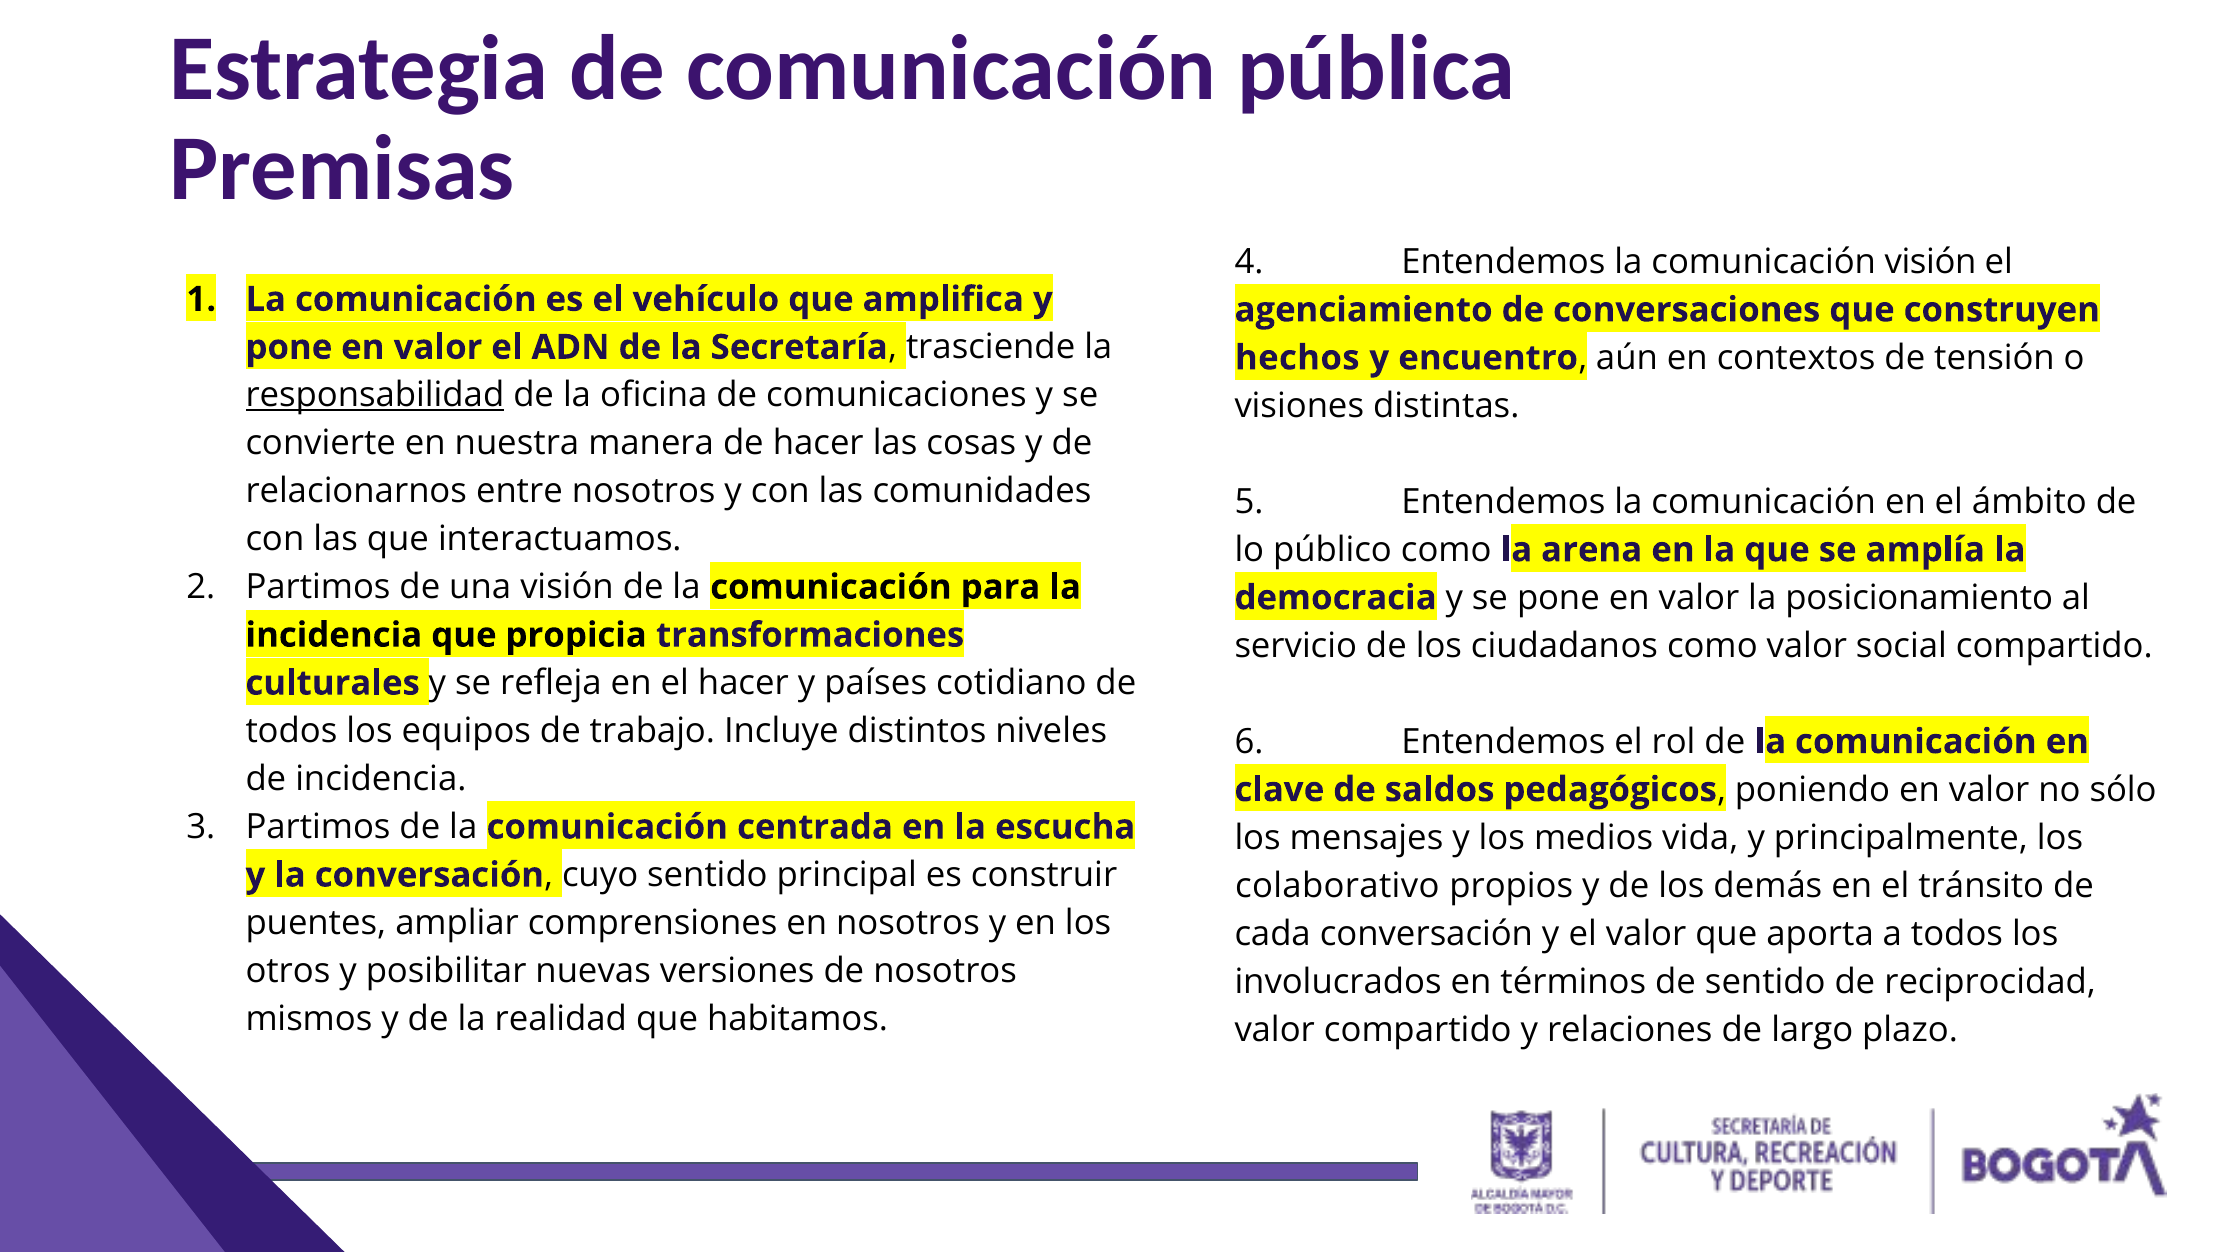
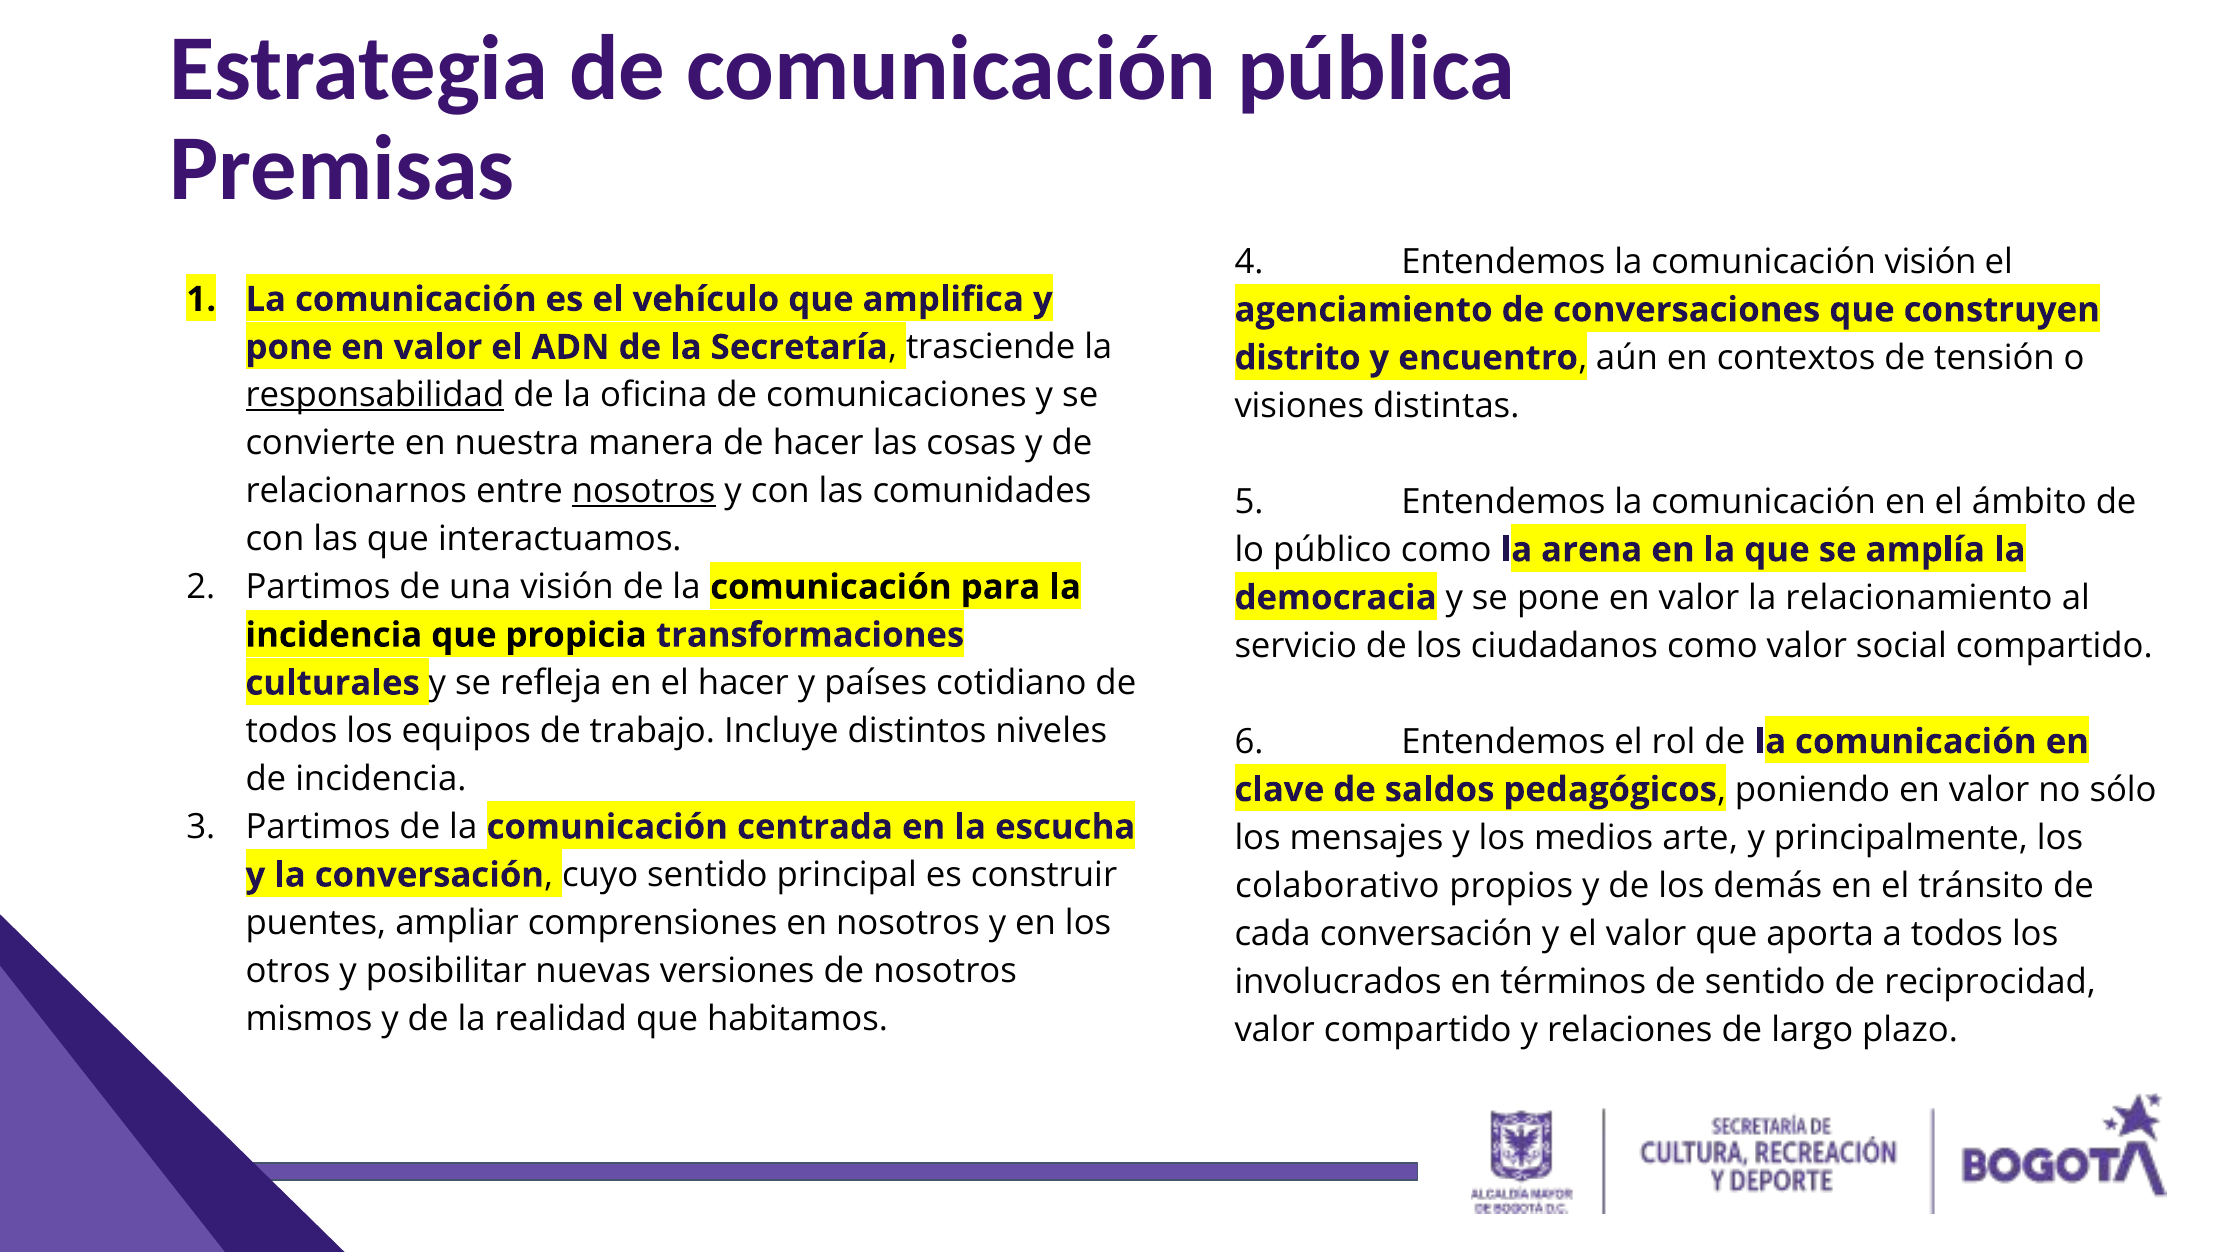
hechos: hechos -> distrito (1298, 358)
nosotros underline: none -> present (644, 491)
posicionamiento: posicionamiento -> relacionamiento (1919, 598)
vida: vida -> arte (1700, 837)
